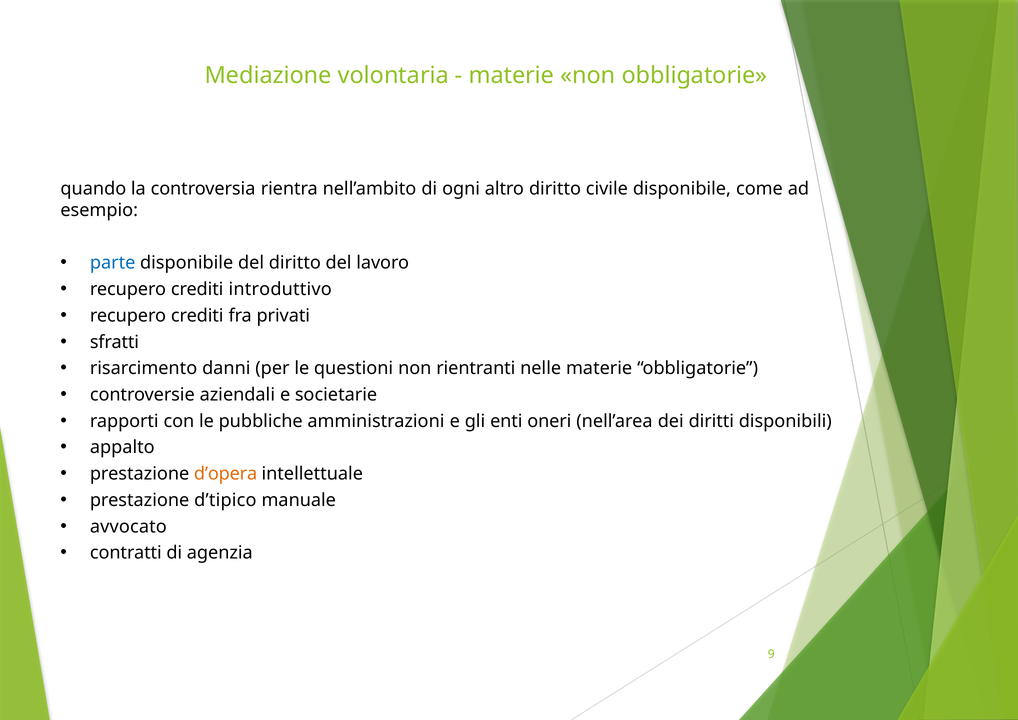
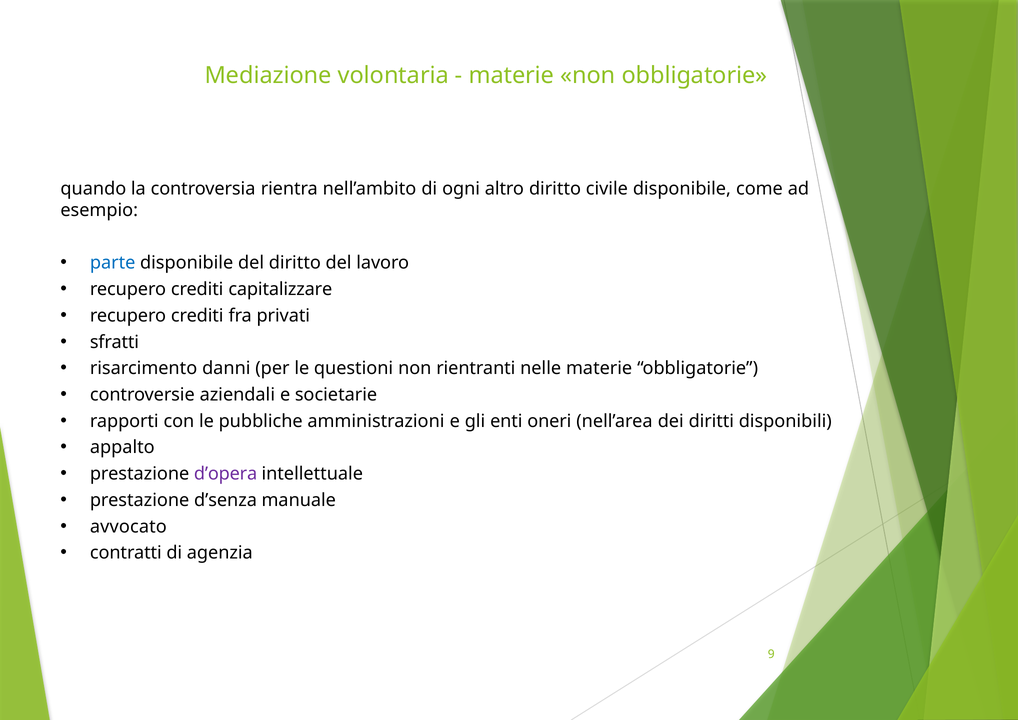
introduttivo: introduttivo -> capitalizzare (280, 289)
d’opera colour: orange -> purple (226, 473)
d’tipico: d’tipico -> d’senza (226, 500)
